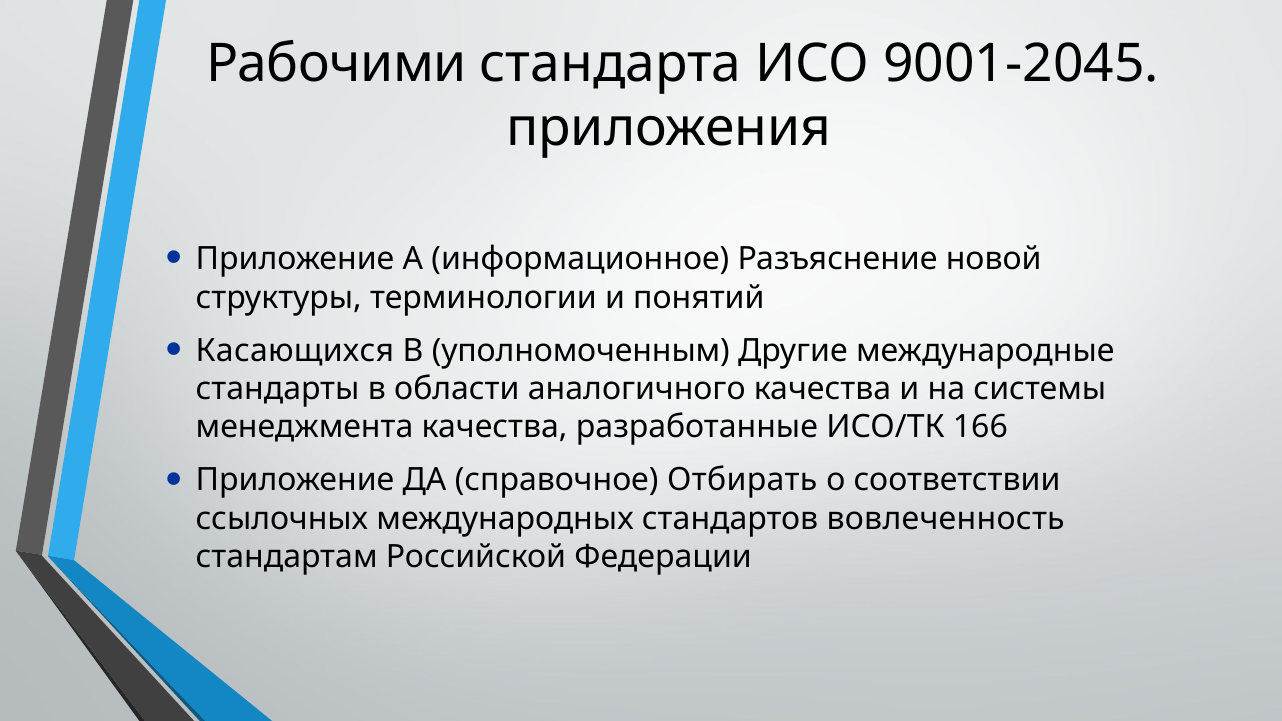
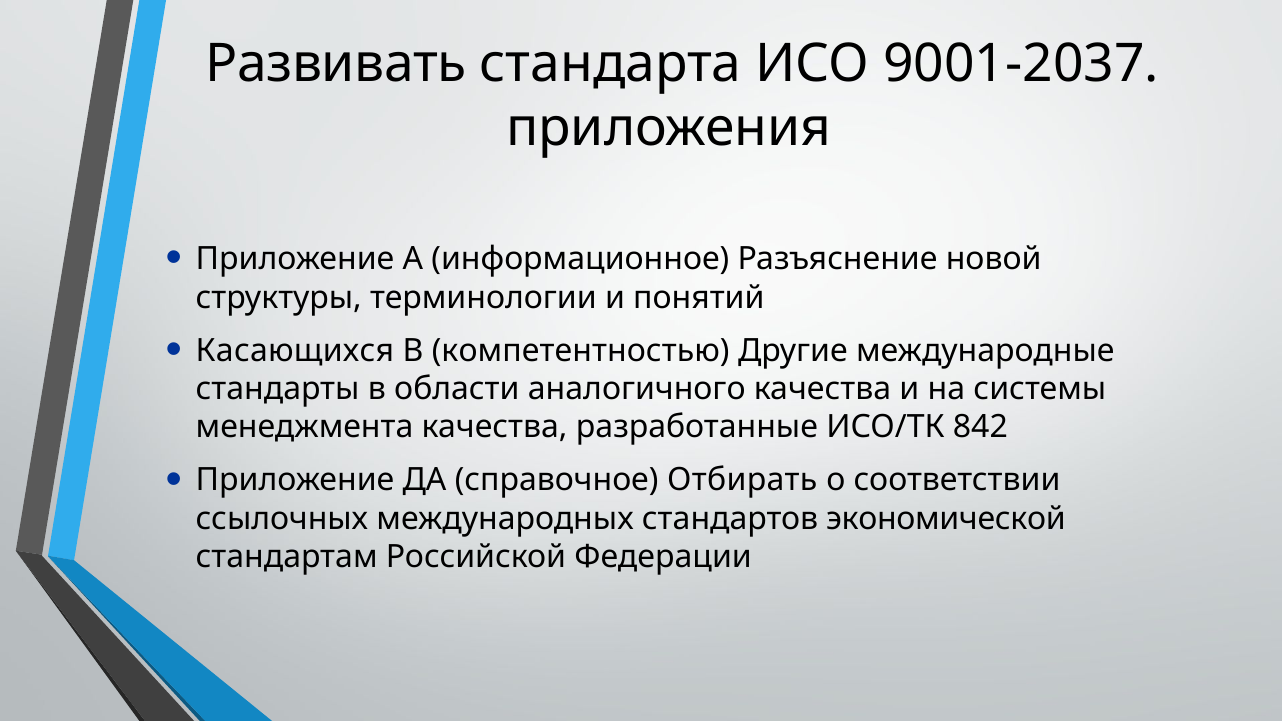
Рабочими: Рабочими -> Развивать (336, 64)
9001-2045: 9001-2045 -> 9001-2037 (1021, 64)
уполномоченным: уполномоченным -> компетентностью (581, 351)
166: 166 -> 842 (980, 427)
вовлеченность: вовлеченность -> экономической (946, 519)
